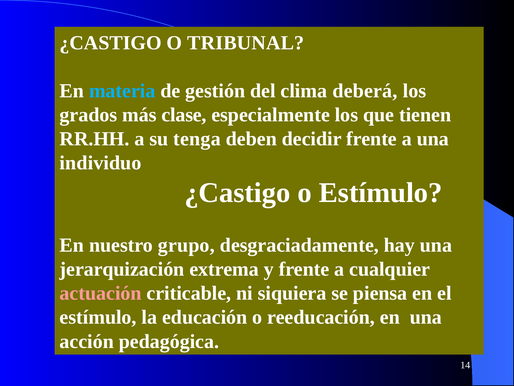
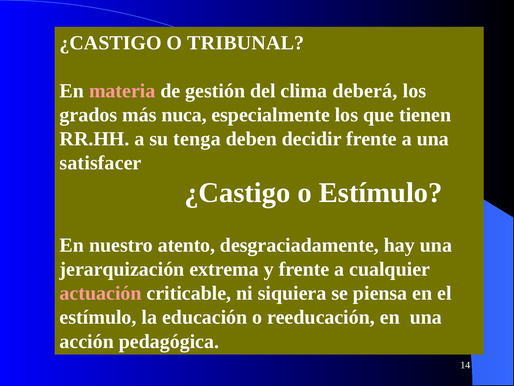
materia colour: light blue -> pink (122, 91)
clase: clase -> nuca (184, 115)
individuo: individuo -> satisfacer (101, 163)
grupo: grupo -> atento (187, 245)
